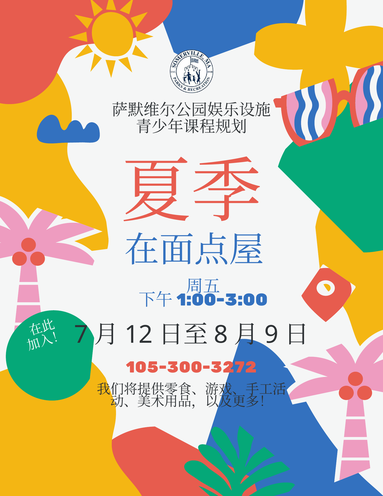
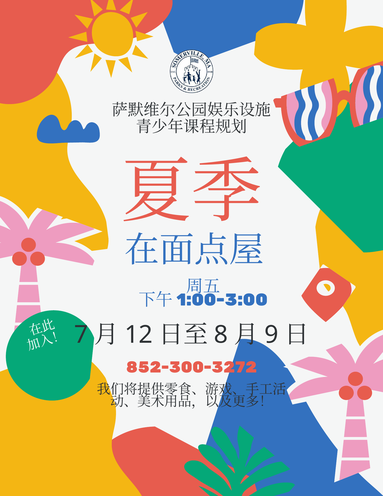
105-300-3272: 105-300-3272 -> 852-300-3272 (192, 367)
